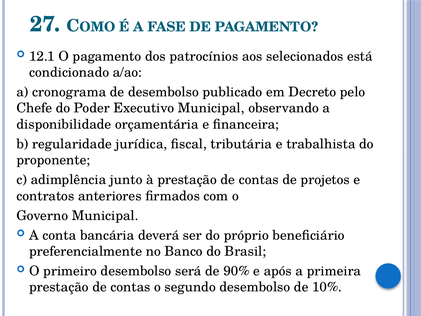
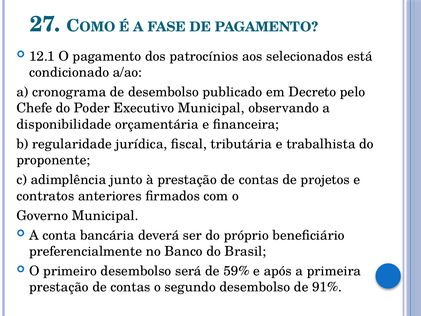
90%: 90% -> 59% (236, 271)
10%: 10% -> 91% (327, 287)
